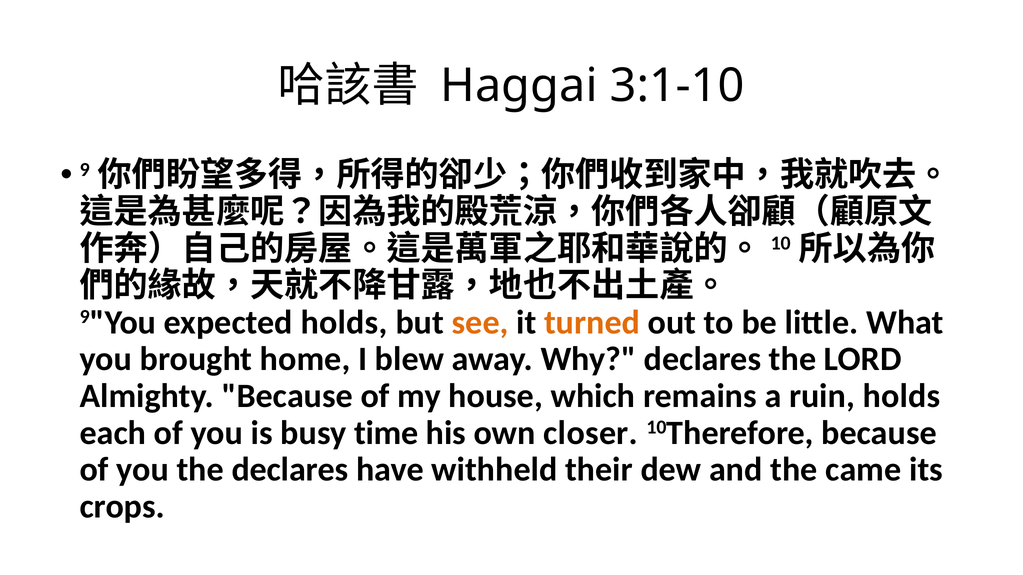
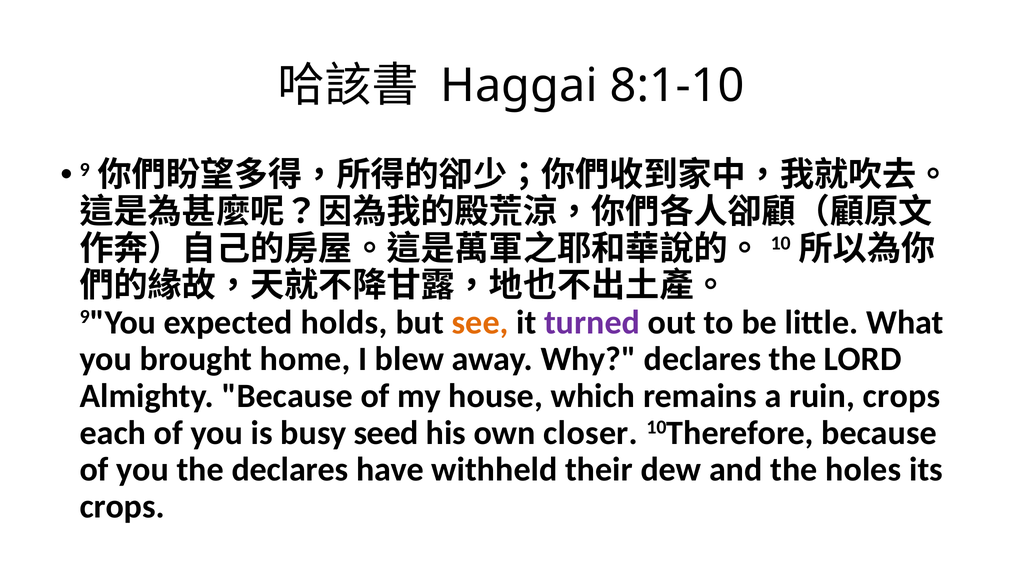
3:1-10: 3:1-10 -> 8:1-10 (677, 86)
turned colour: orange -> purple (592, 323)
ruin holds: holds -> crops (901, 396)
time: time -> seed (386, 433)
came: came -> holes (863, 470)
